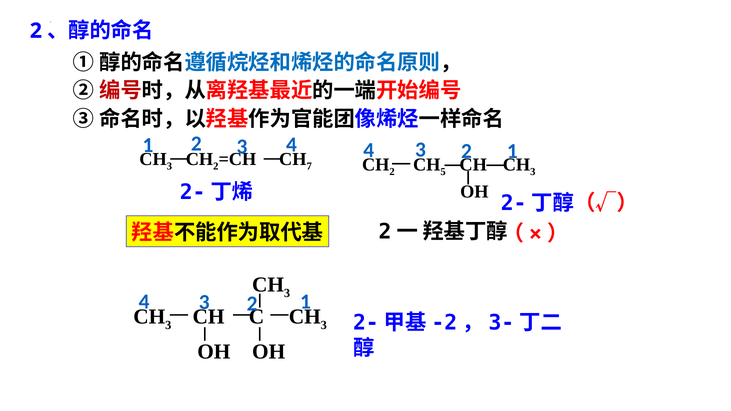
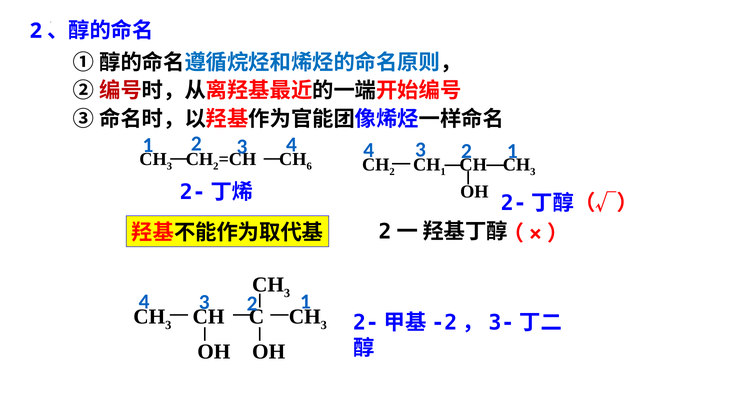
7: 7 -> 6 (309, 167)
CH 5: 5 -> 1 (443, 172)
